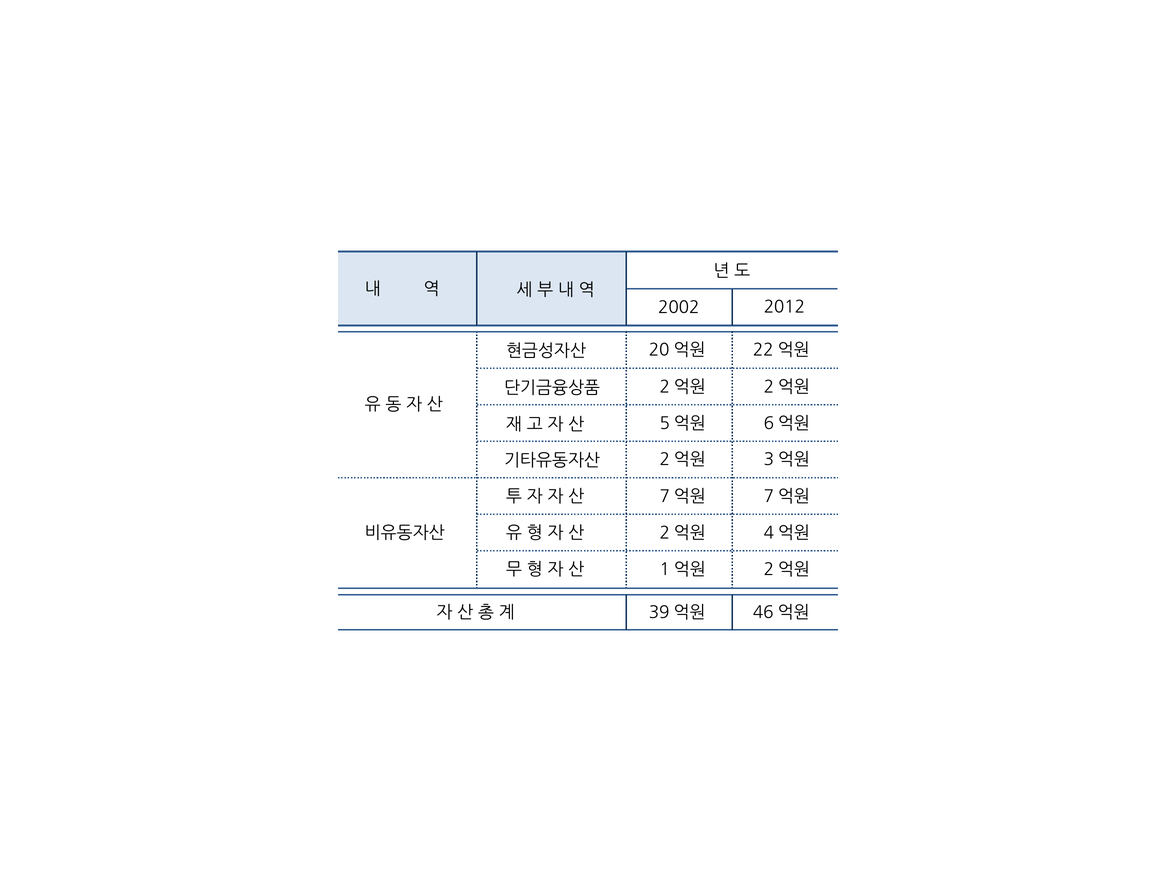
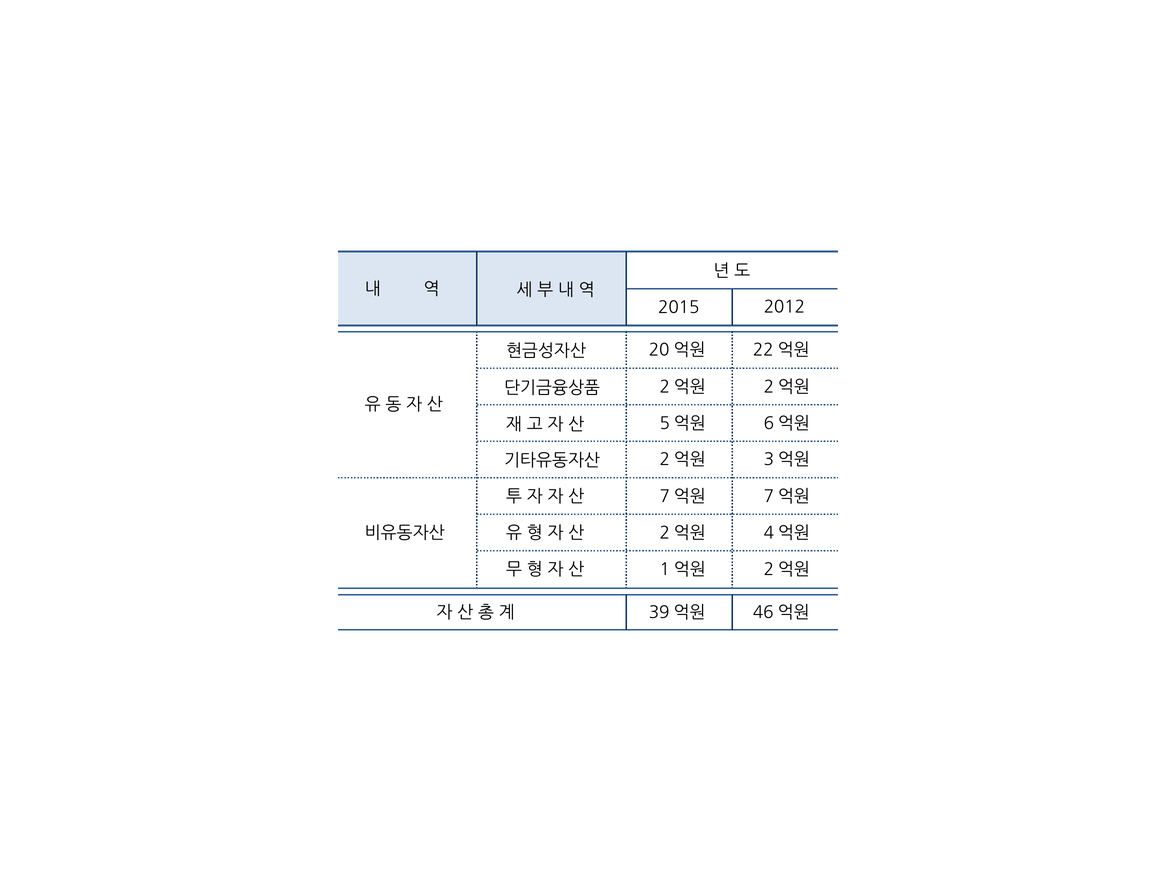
2002: 2002 -> 2015 (679, 308)
